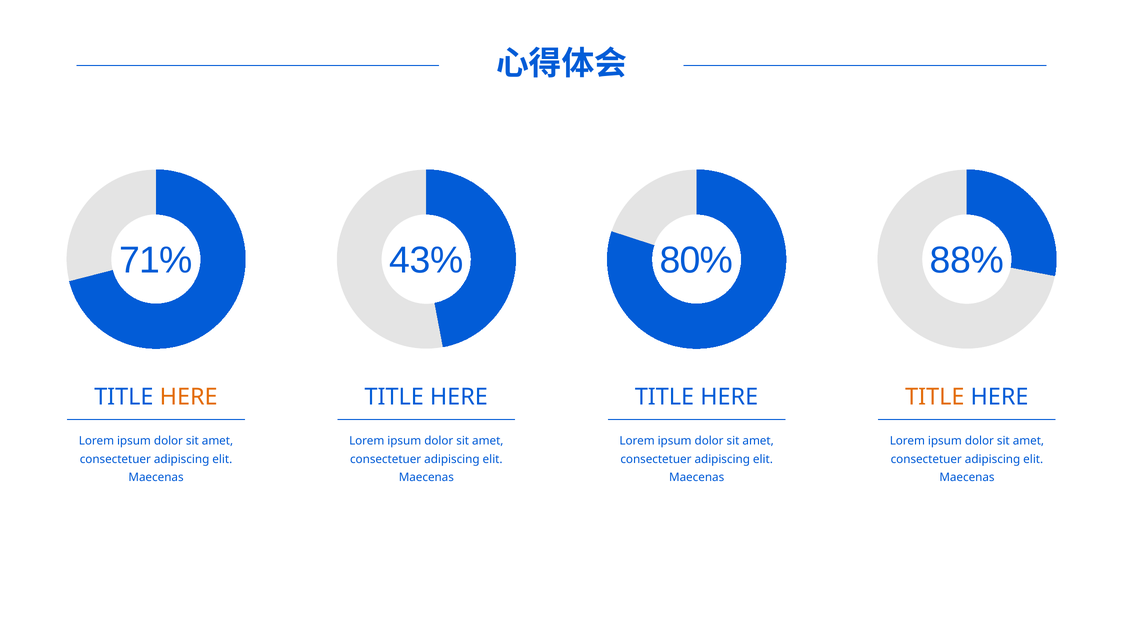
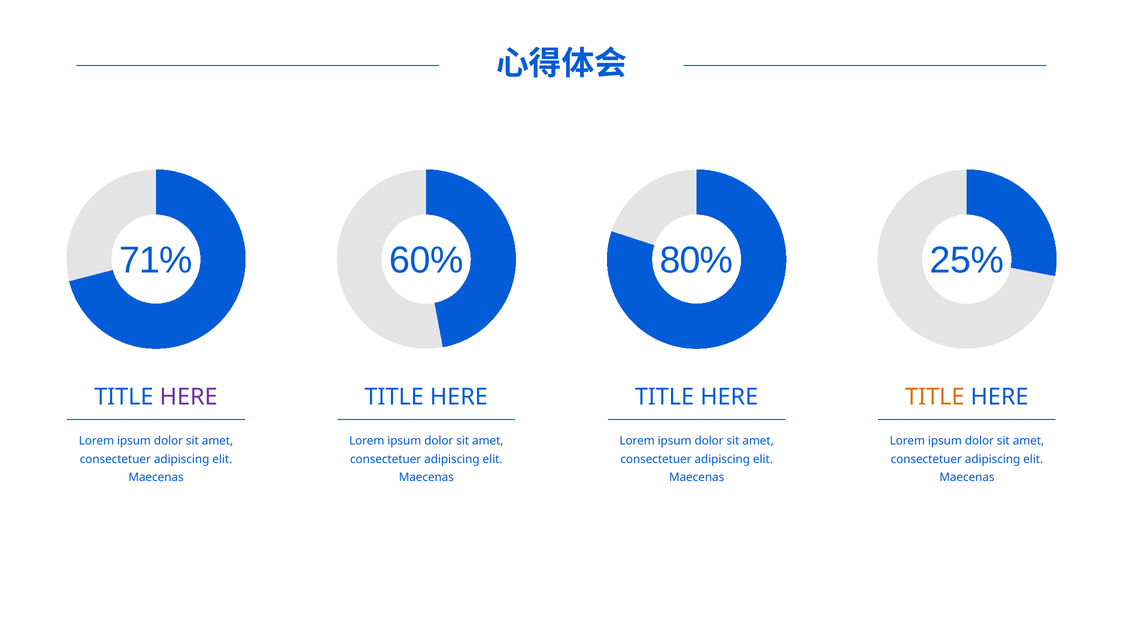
43%: 43% -> 60% (426, 260)
88%: 88% -> 25% (967, 260)
HERE colour: orange -> purple (189, 397)
